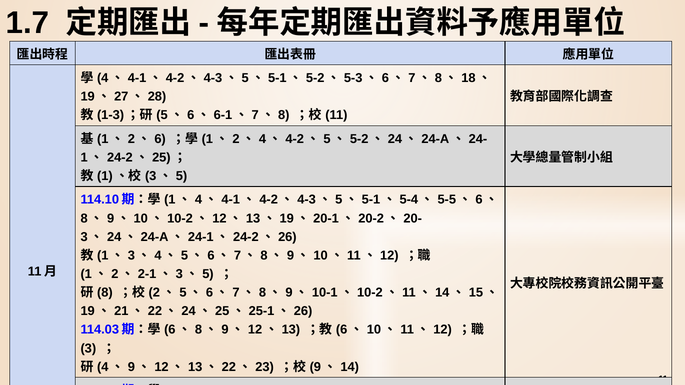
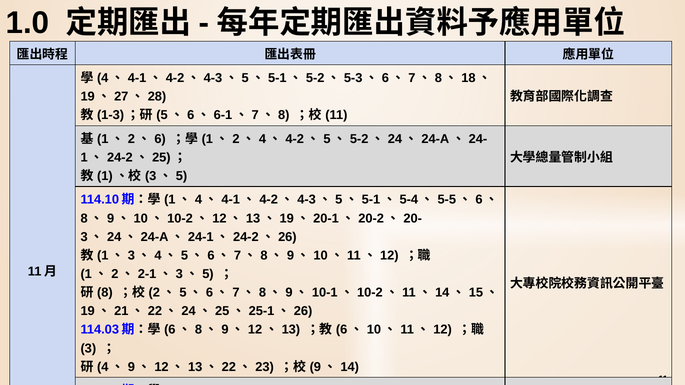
1.7: 1.7 -> 1.0 (28, 23)
